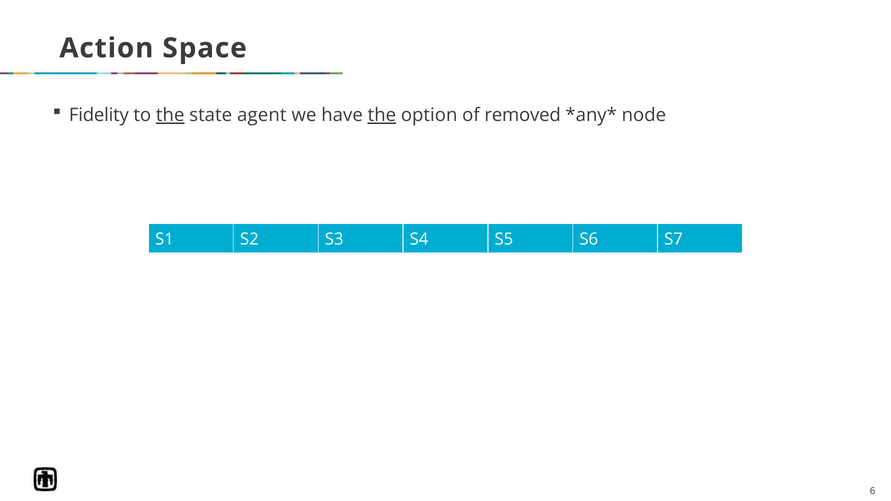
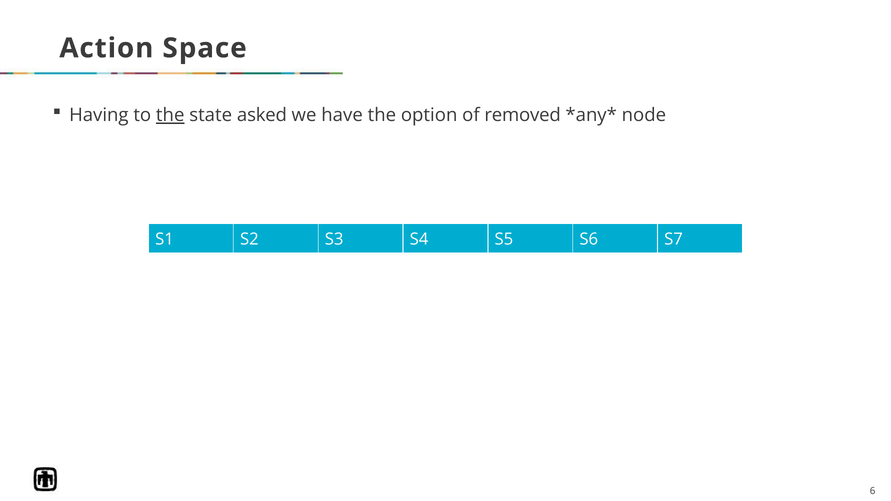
Fidelity: Fidelity -> Having (99, 115)
agent: agent -> asked (262, 115)
the underline: present -> none (382, 115)
